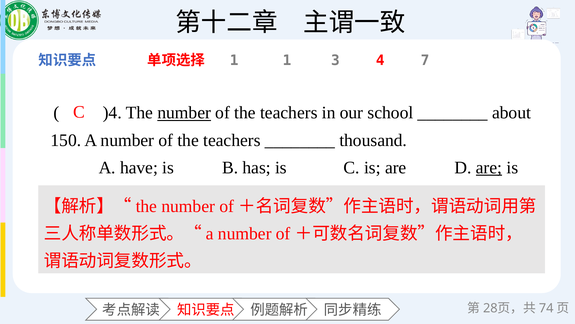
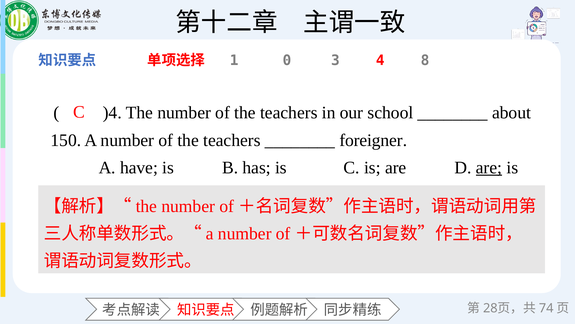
1 1: 1 -> 0 (287, 60)
7: 7 -> 8 (425, 60)
number underline: present -> none (184, 113)
thousand: thousand -> foreigner (373, 140)
